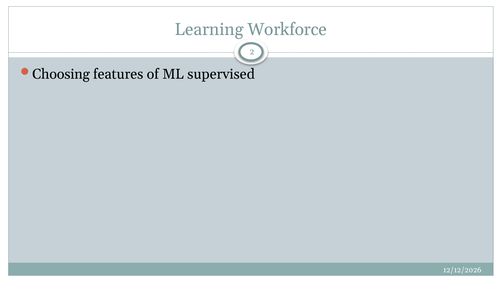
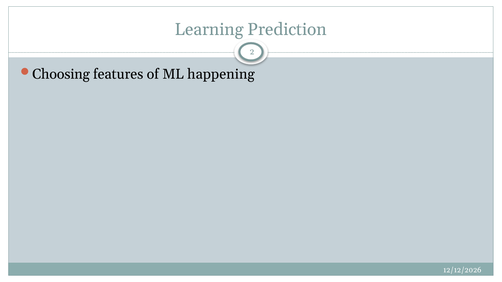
Workforce: Workforce -> Prediction (287, 30)
supervised: supervised -> happening (221, 74)
